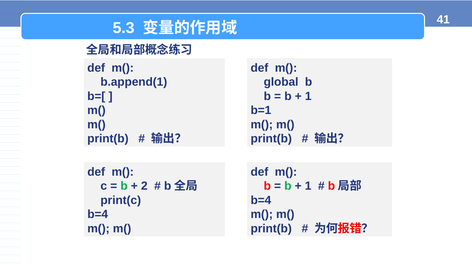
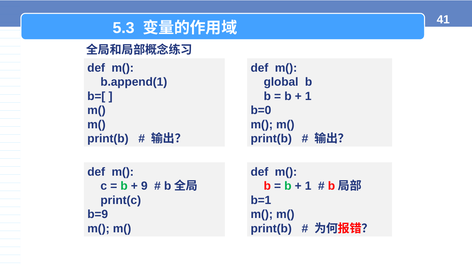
b=1: b=1 -> b=0 (261, 111)
2: 2 -> 9 (144, 186)
b=4: b=4 -> b=1 (261, 201)
b=4: b=4 -> b=9 (98, 215)
